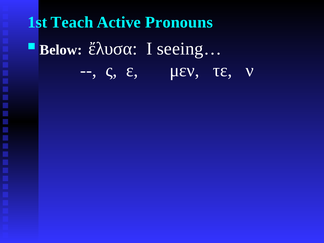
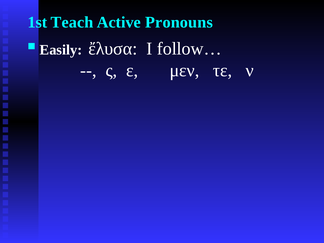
Below: Below -> Easily (61, 50)
seeing…: seeing… -> follow… (189, 49)
